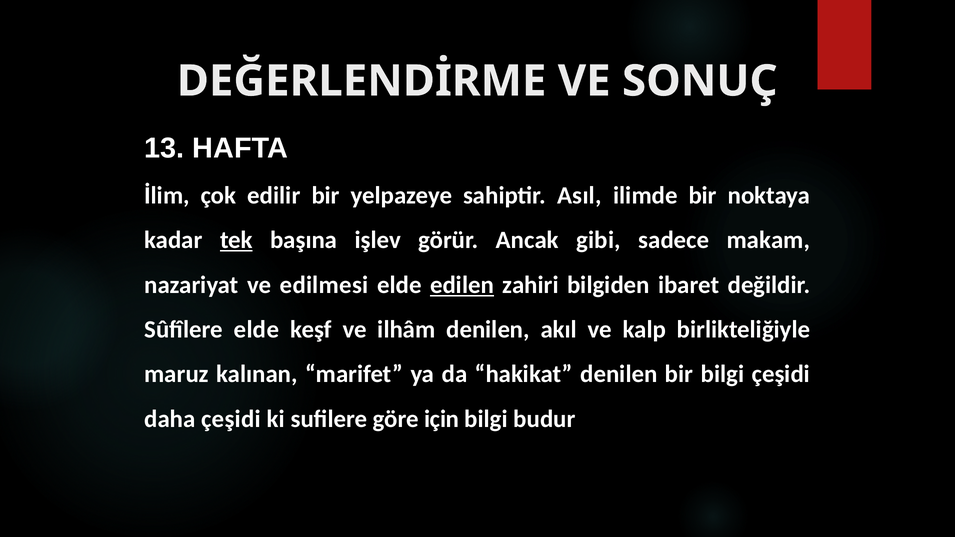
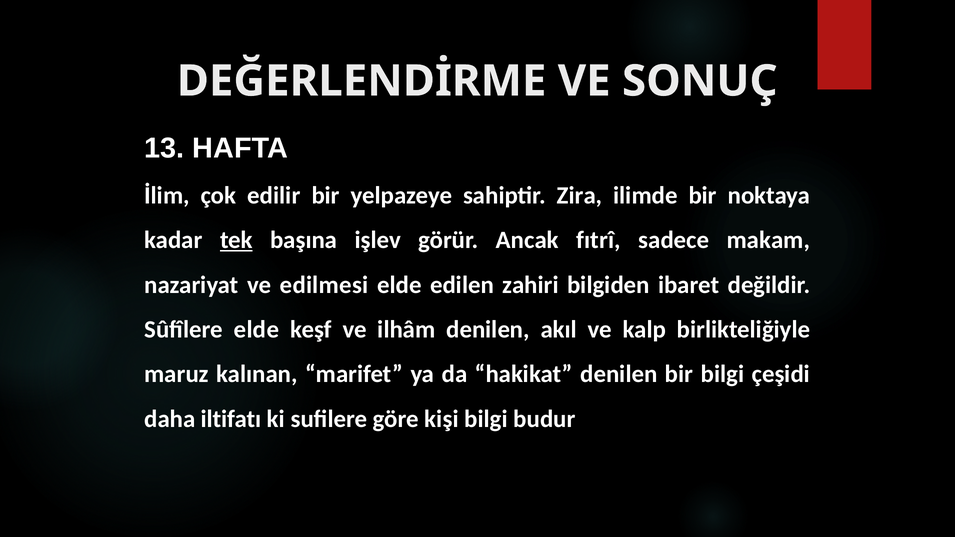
Asıl: Asıl -> Zira (579, 195)
gibi: gibi -> fıtrî (598, 240)
edilen underline: present -> none (462, 285)
daha çeşidi: çeşidi -> iltifatı (231, 419)
için: için -> kişi (442, 419)
